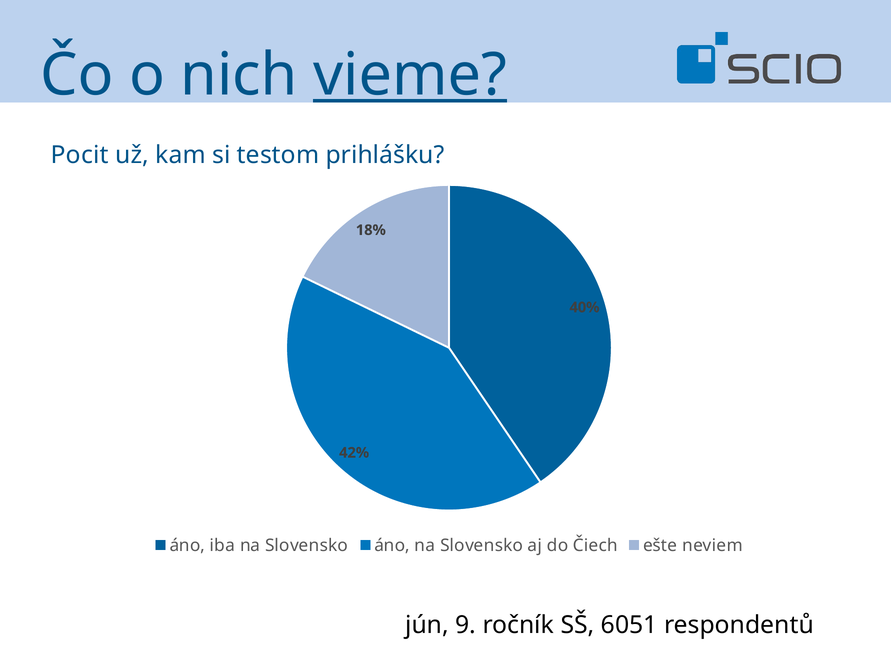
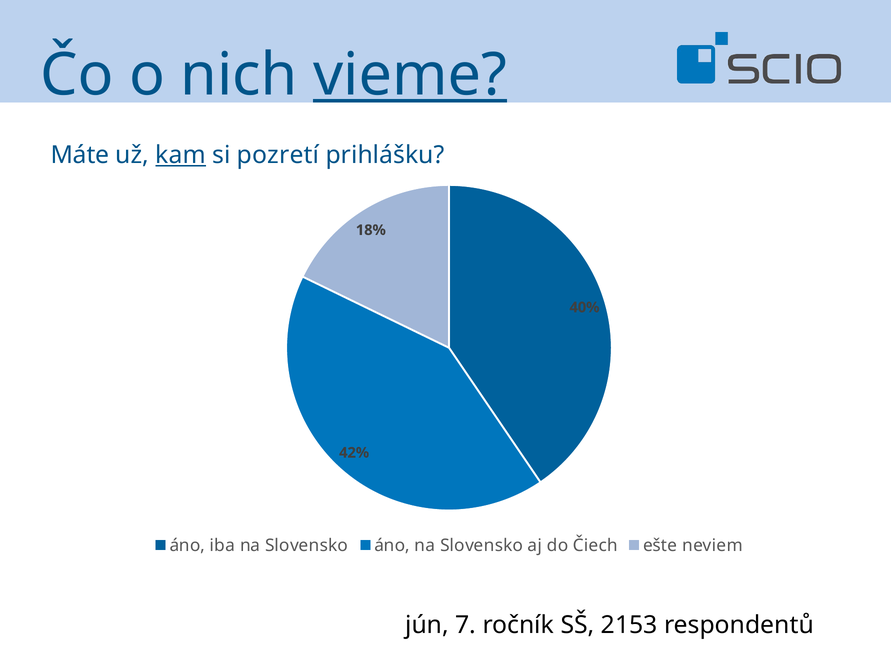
Pocit: Pocit -> Máte (80, 155)
kam underline: none -> present (181, 155)
testom: testom -> pozretí (278, 155)
9: 9 -> 7 (466, 625)
6051: 6051 -> 2153 (629, 625)
